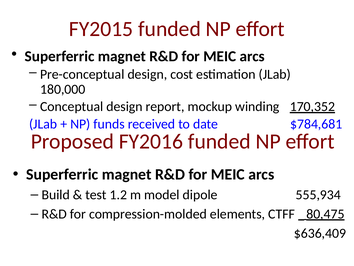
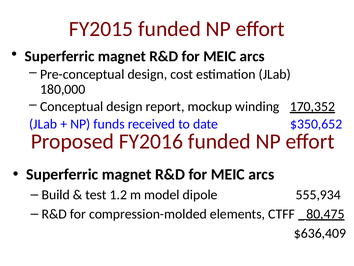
$784,681: $784,681 -> $350,652 (316, 124)
